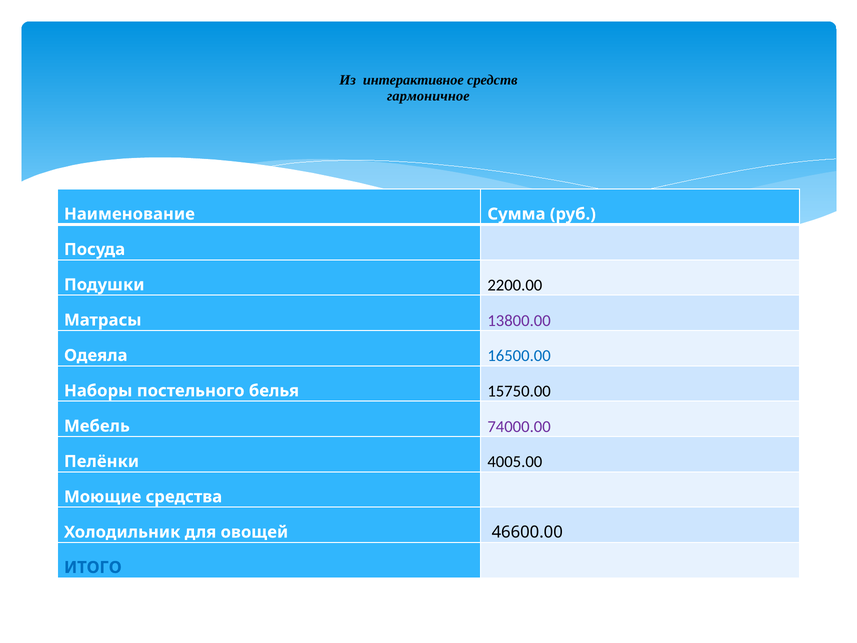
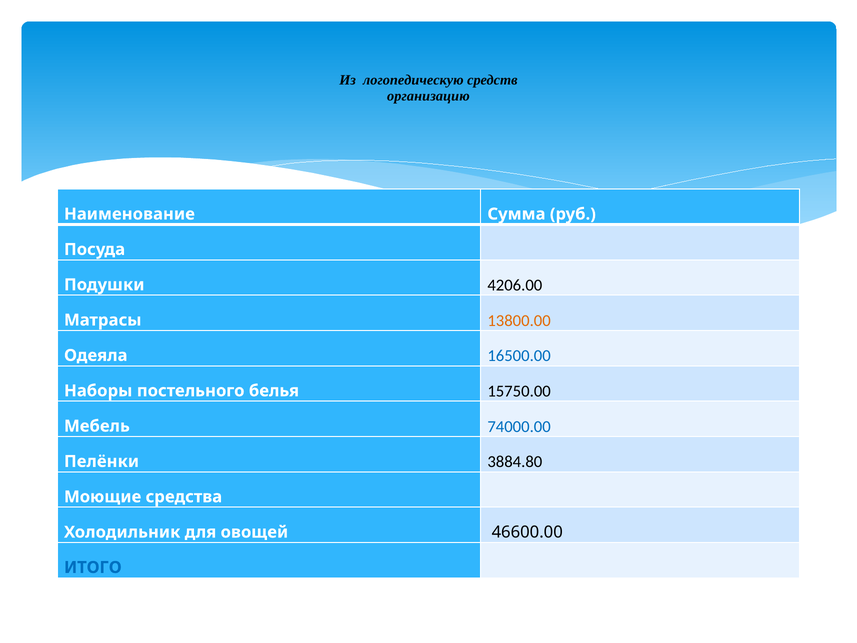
интерактивное: интерактивное -> логопедическую (413, 80)
гармоничное: гармоничное -> организацию (428, 96)
2200.00: 2200.00 -> 4206.00 (515, 285)
13800.00 colour: purple -> orange (519, 320)
74000.00 colour: purple -> blue (519, 426)
4005.00: 4005.00 -> 3884.80 (515, 462)
